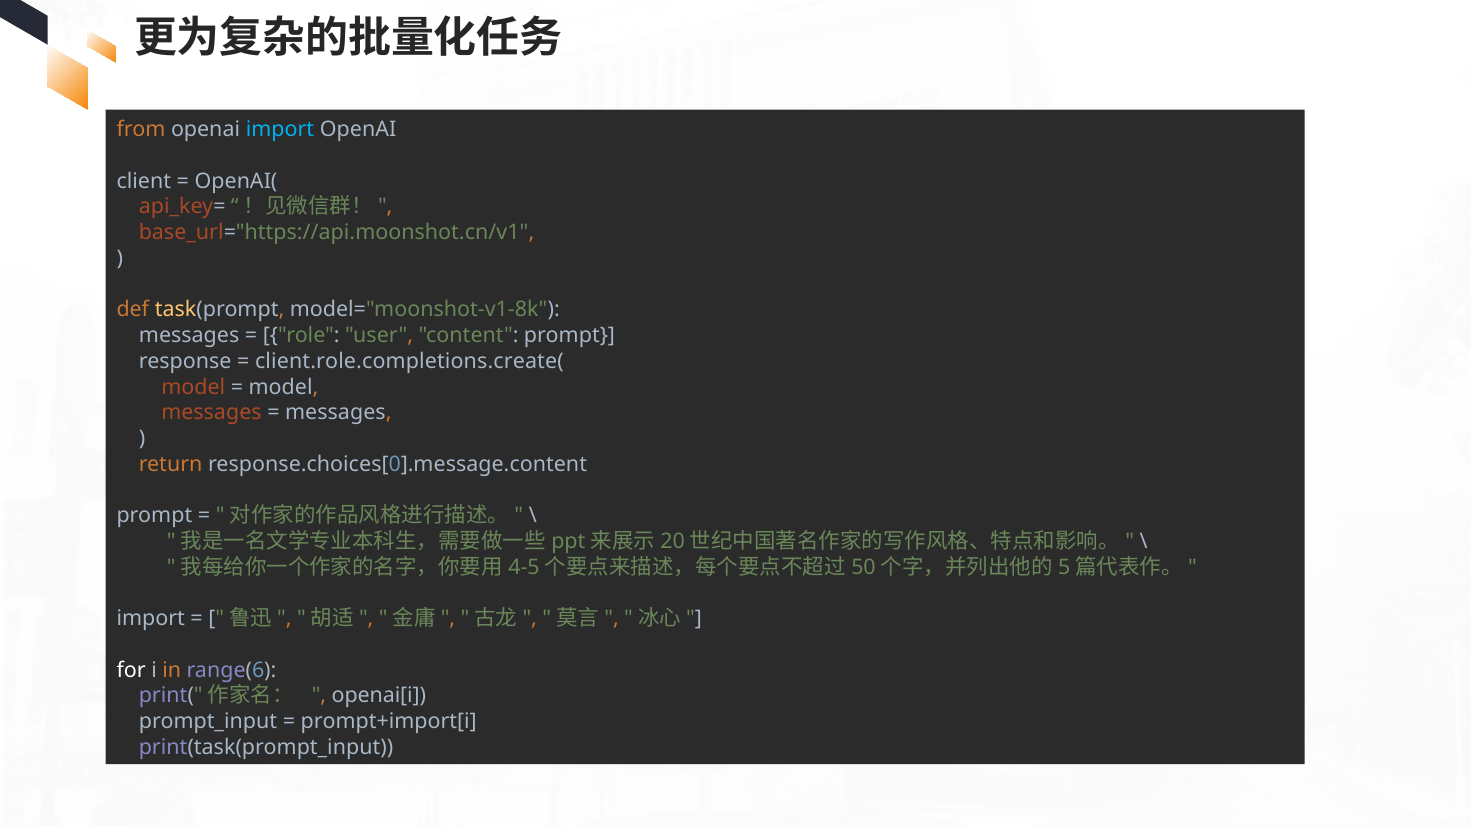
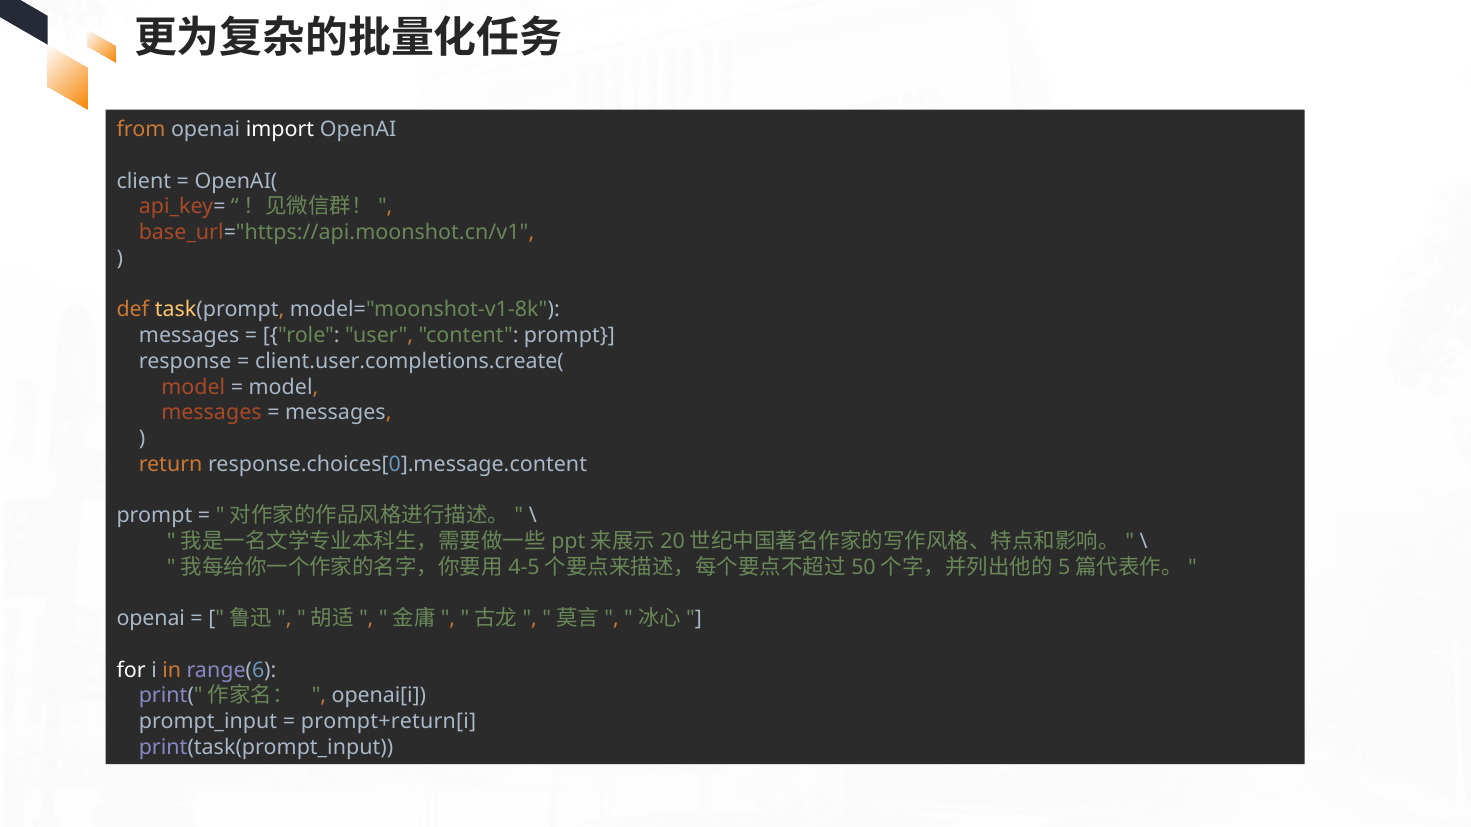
import colour: light blue -> white (280, 130)
client.role.completions.create(: client.role.completions.create( -> client.user.completions.create( (409, 361)
import: import -> openai (151, 619)
prompt+import[i: prompt+import[i -> prompt+return[i (389, 722)
